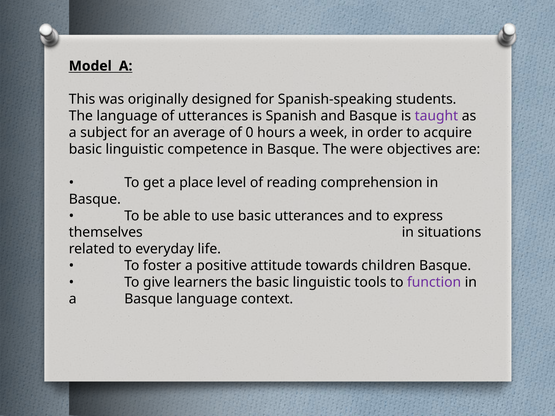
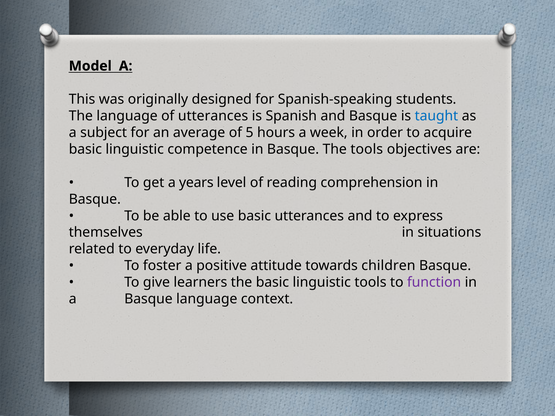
taught colour: purple -> blue (436, 116)
0: 0 -> 5 (250, 133)
The were: were -> tools (367, 149)
place: place -> years (196, 183)
